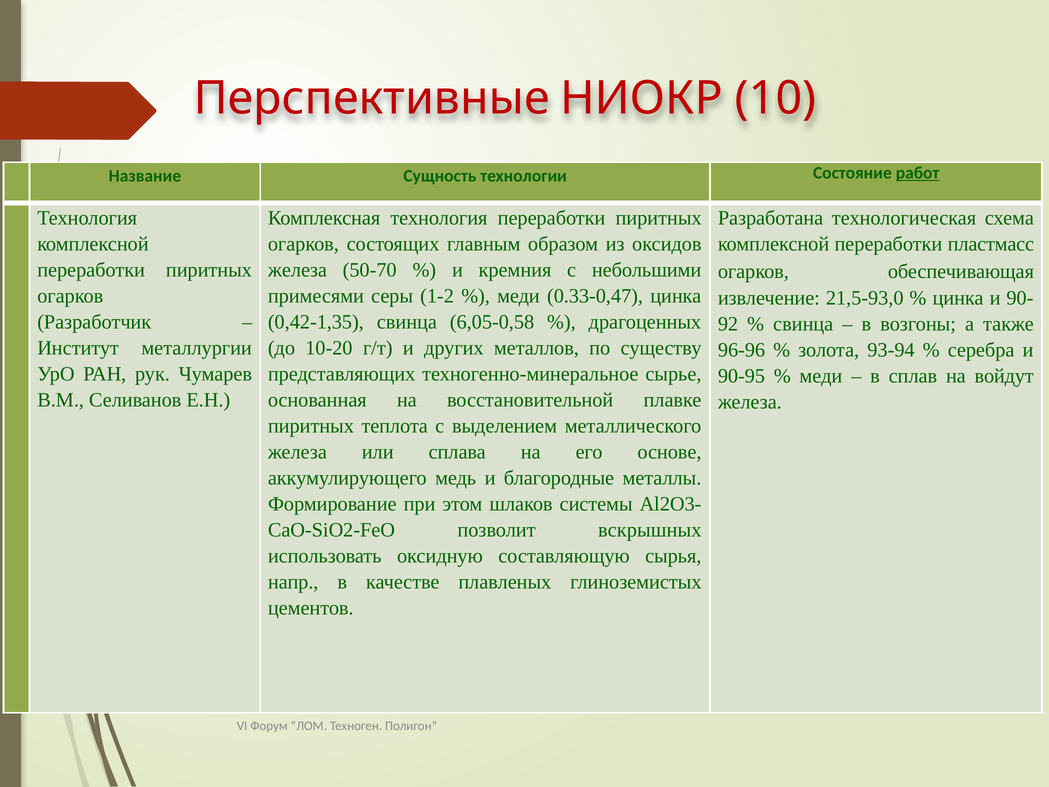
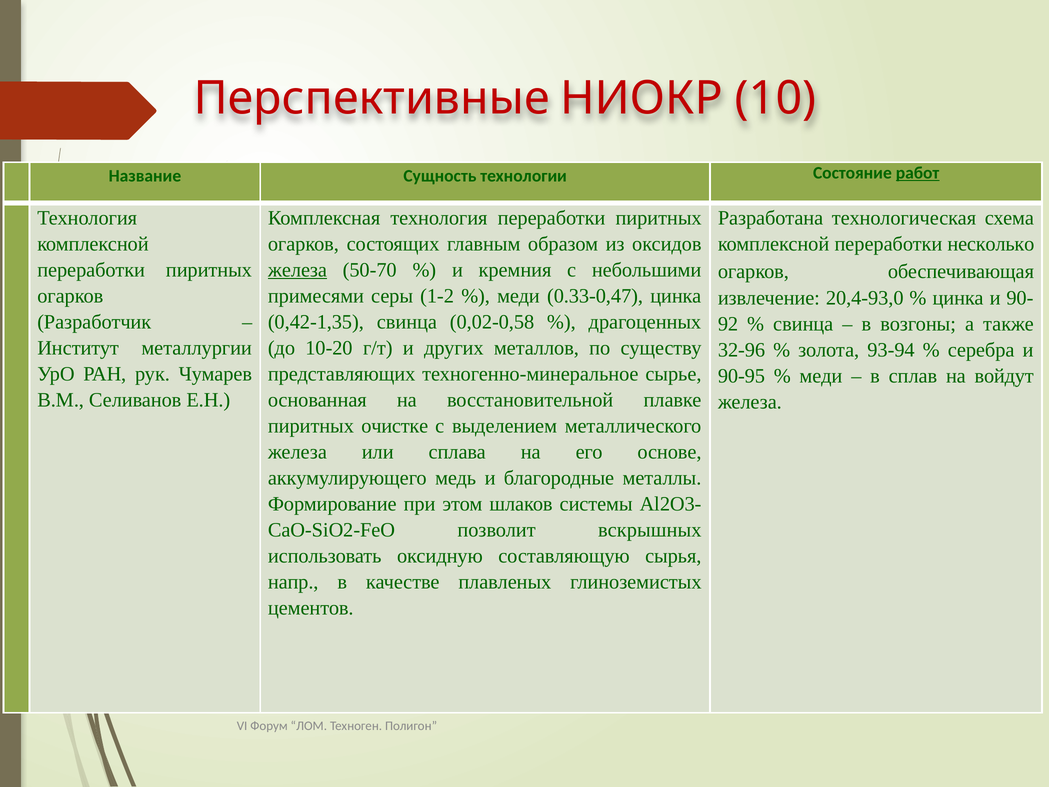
пластмасс: пластмасс -> несколько (991, 244)
железа underline: none -> present (297, 270)
21,5-93,0: 21,5-93,0 -> 20,4-93,0 (865, 298)
6,05-0,58: 6,05-0,58 -> 0,02-0,58 (492, 322)
96-96: 96-96 -> 32-96 (742, 350)
теплота: теплота -> очистке (395, 426)
